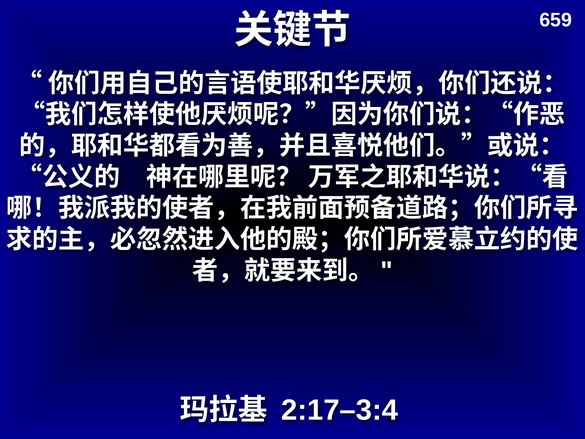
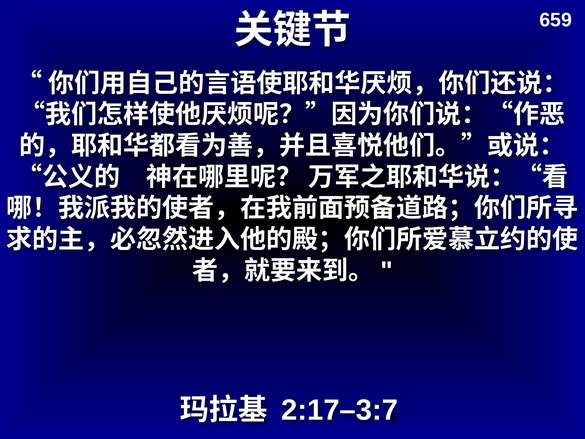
2:17–3:4: 2:17–3:4 -> 2:17–3:7 (340, 410)
